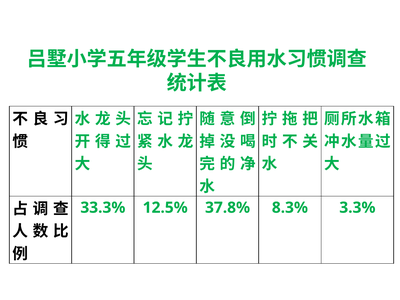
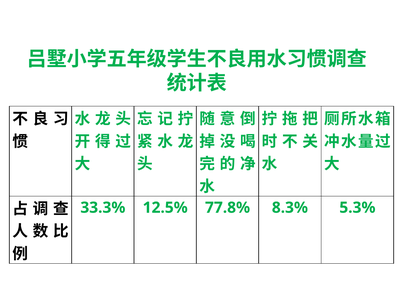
37.8%: 37.8% -> 77.8% (228, 208)
3.3%: 3.3% -> 5.3% (357, 208)
